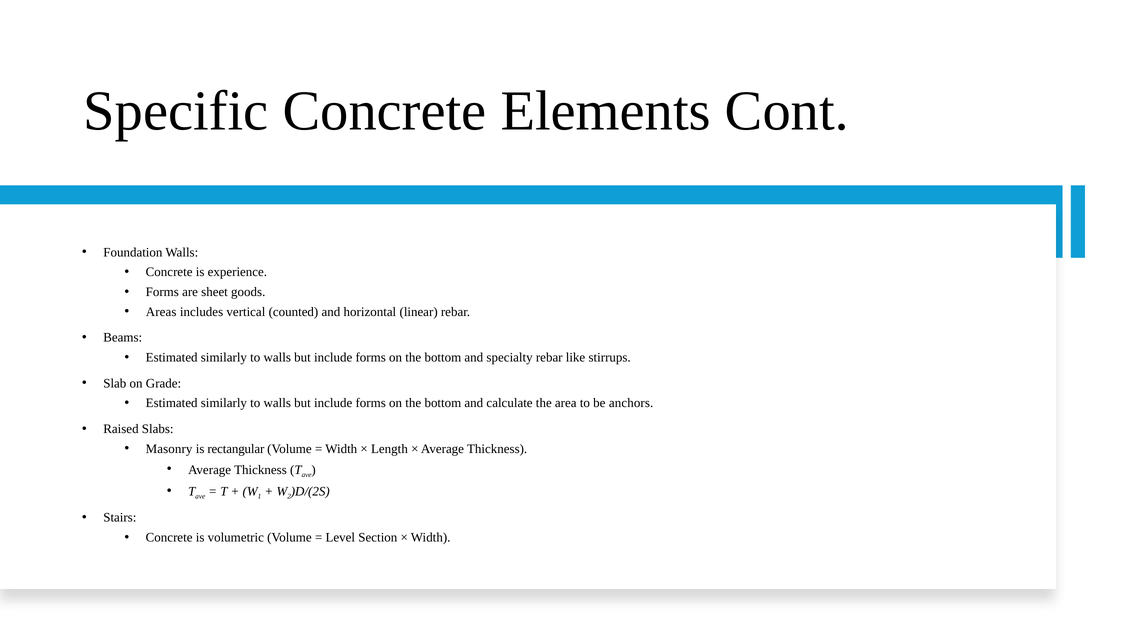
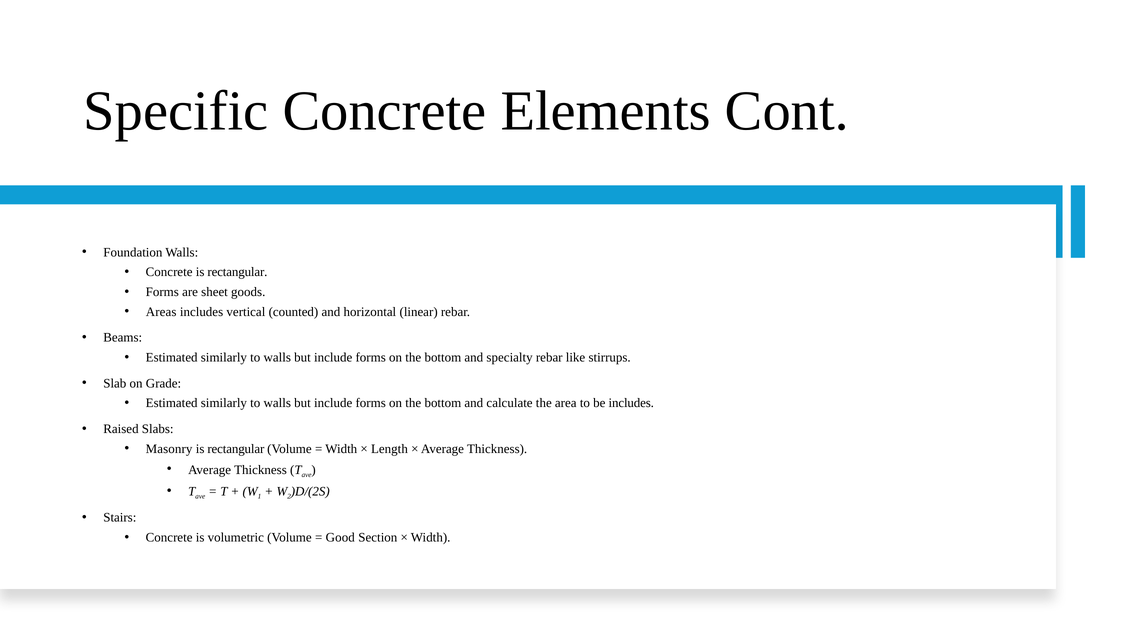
Concrete is experience: experience -> rectangular (237, 272)
be anchors: anchors -> includes (631, 403)
Level: Level -> Good (340, 538)
